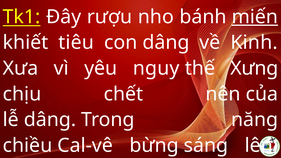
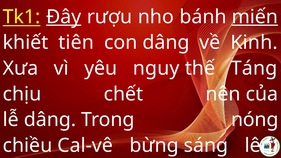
Đây underline: none -> present (64, 17)
tiêu: tiêu -> tiên (76, 43)
Xưng: Xưng -> Táng (254, 68)
năng: năng -> nóng (255, 120)
